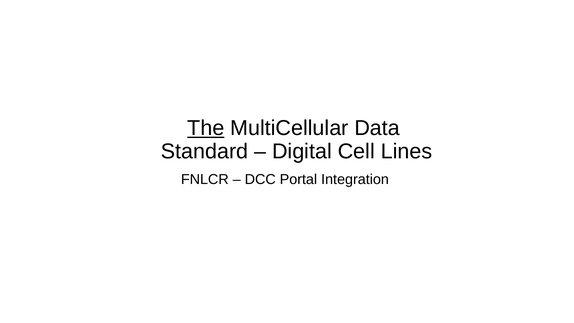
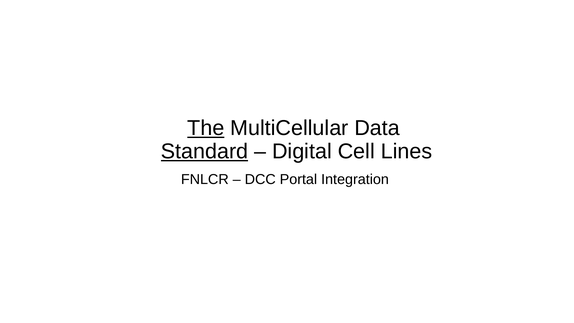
Standard underline: none -> present (205, 151)
